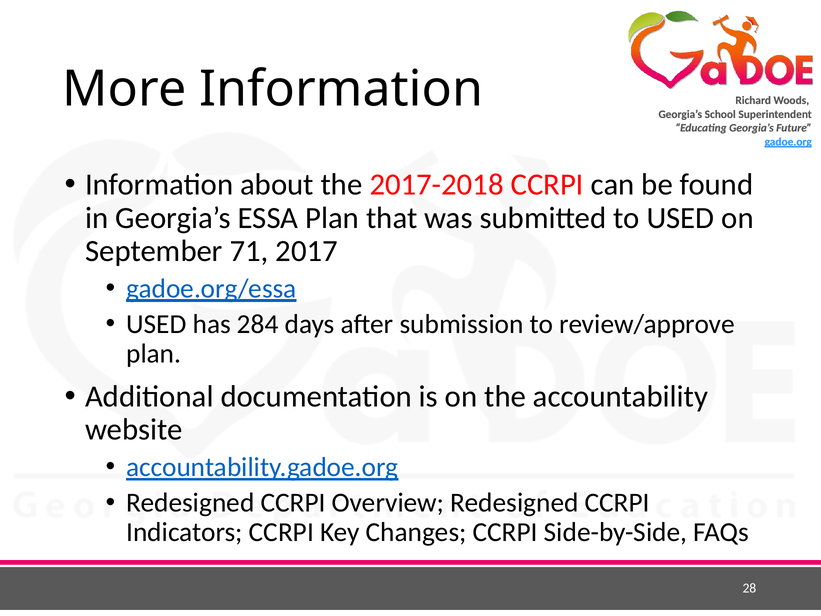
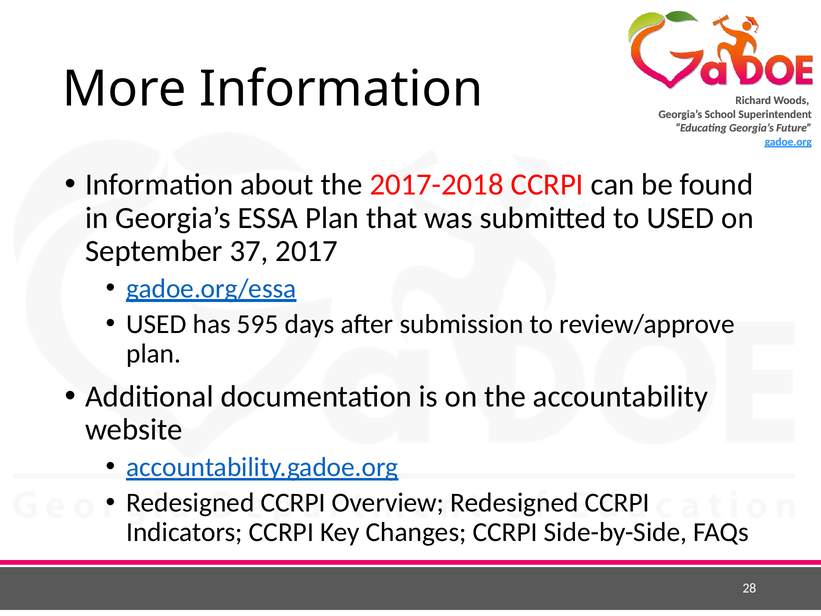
71: 71 -> 37 (249, 251)
284: 284 -> 595 (258, 324)
